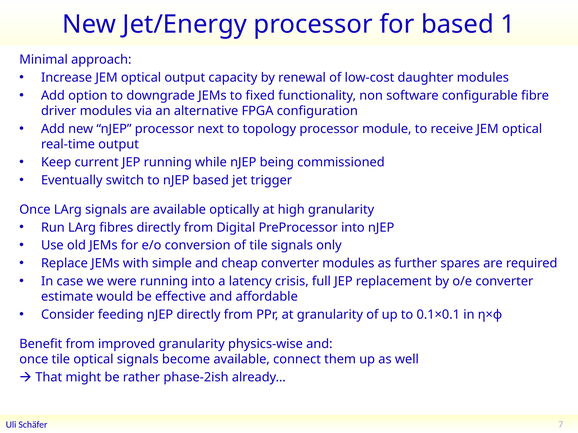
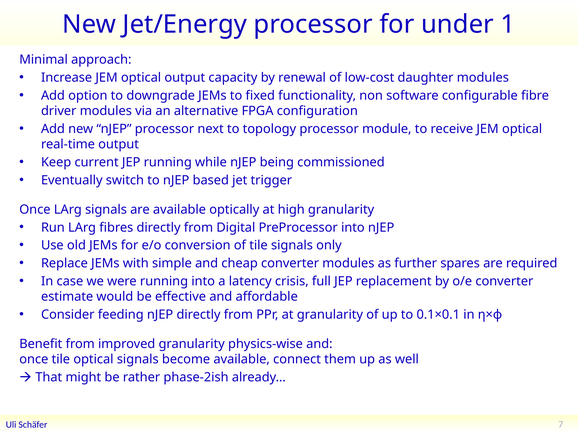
for based: based -> under (457, 24)
